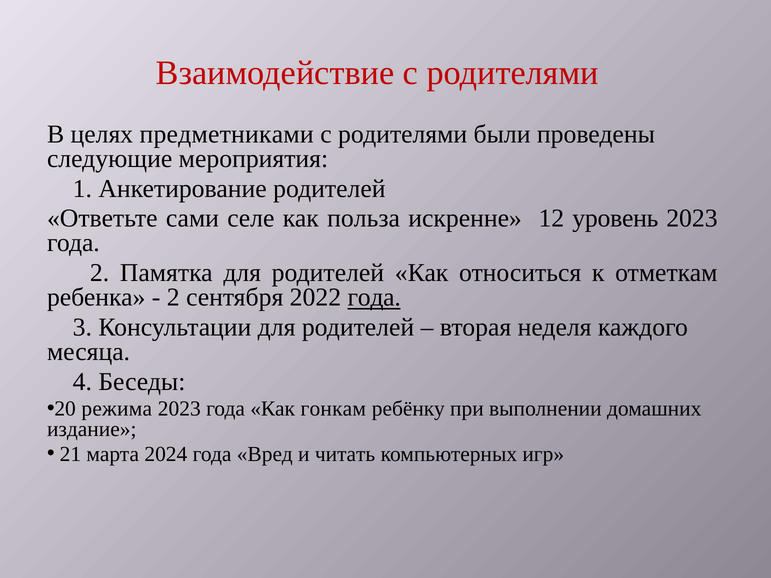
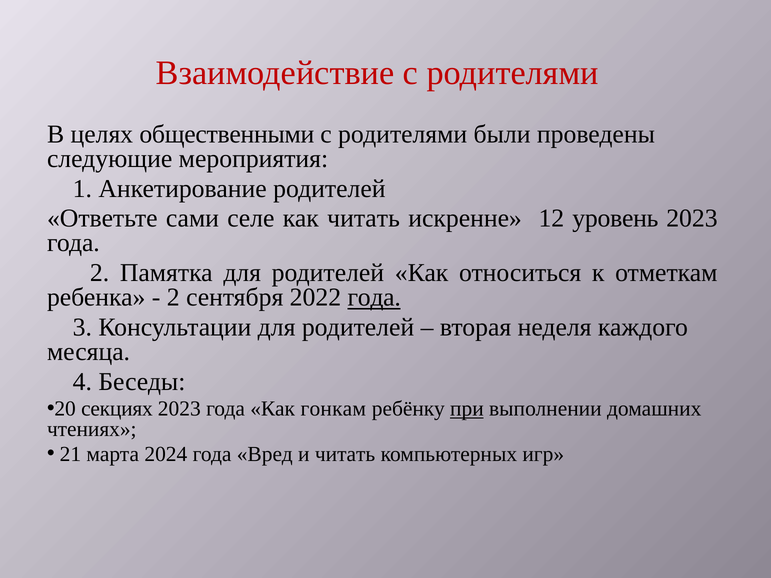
предметниками: предметниками -> общественными (227, 134)
как польза: польза -> читать (364, 218)
режима: режима -> секциях (117, 409)
при underline: none -> present (467, 409)
издание: издание -> чтениях (92, 430)
